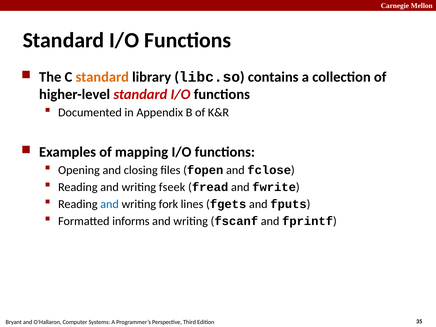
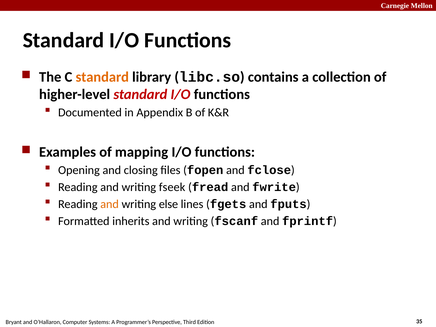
and colour: blue -> orange (110, 204)
fork: fork -> else (168, 204)
informs: informs -> inherits (131, 221)
